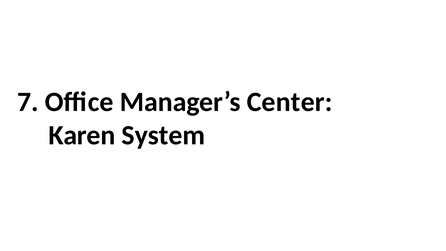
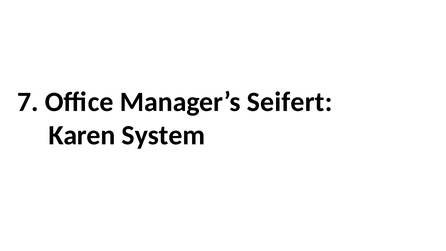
Center: Center -> Seifert (290, 102)
